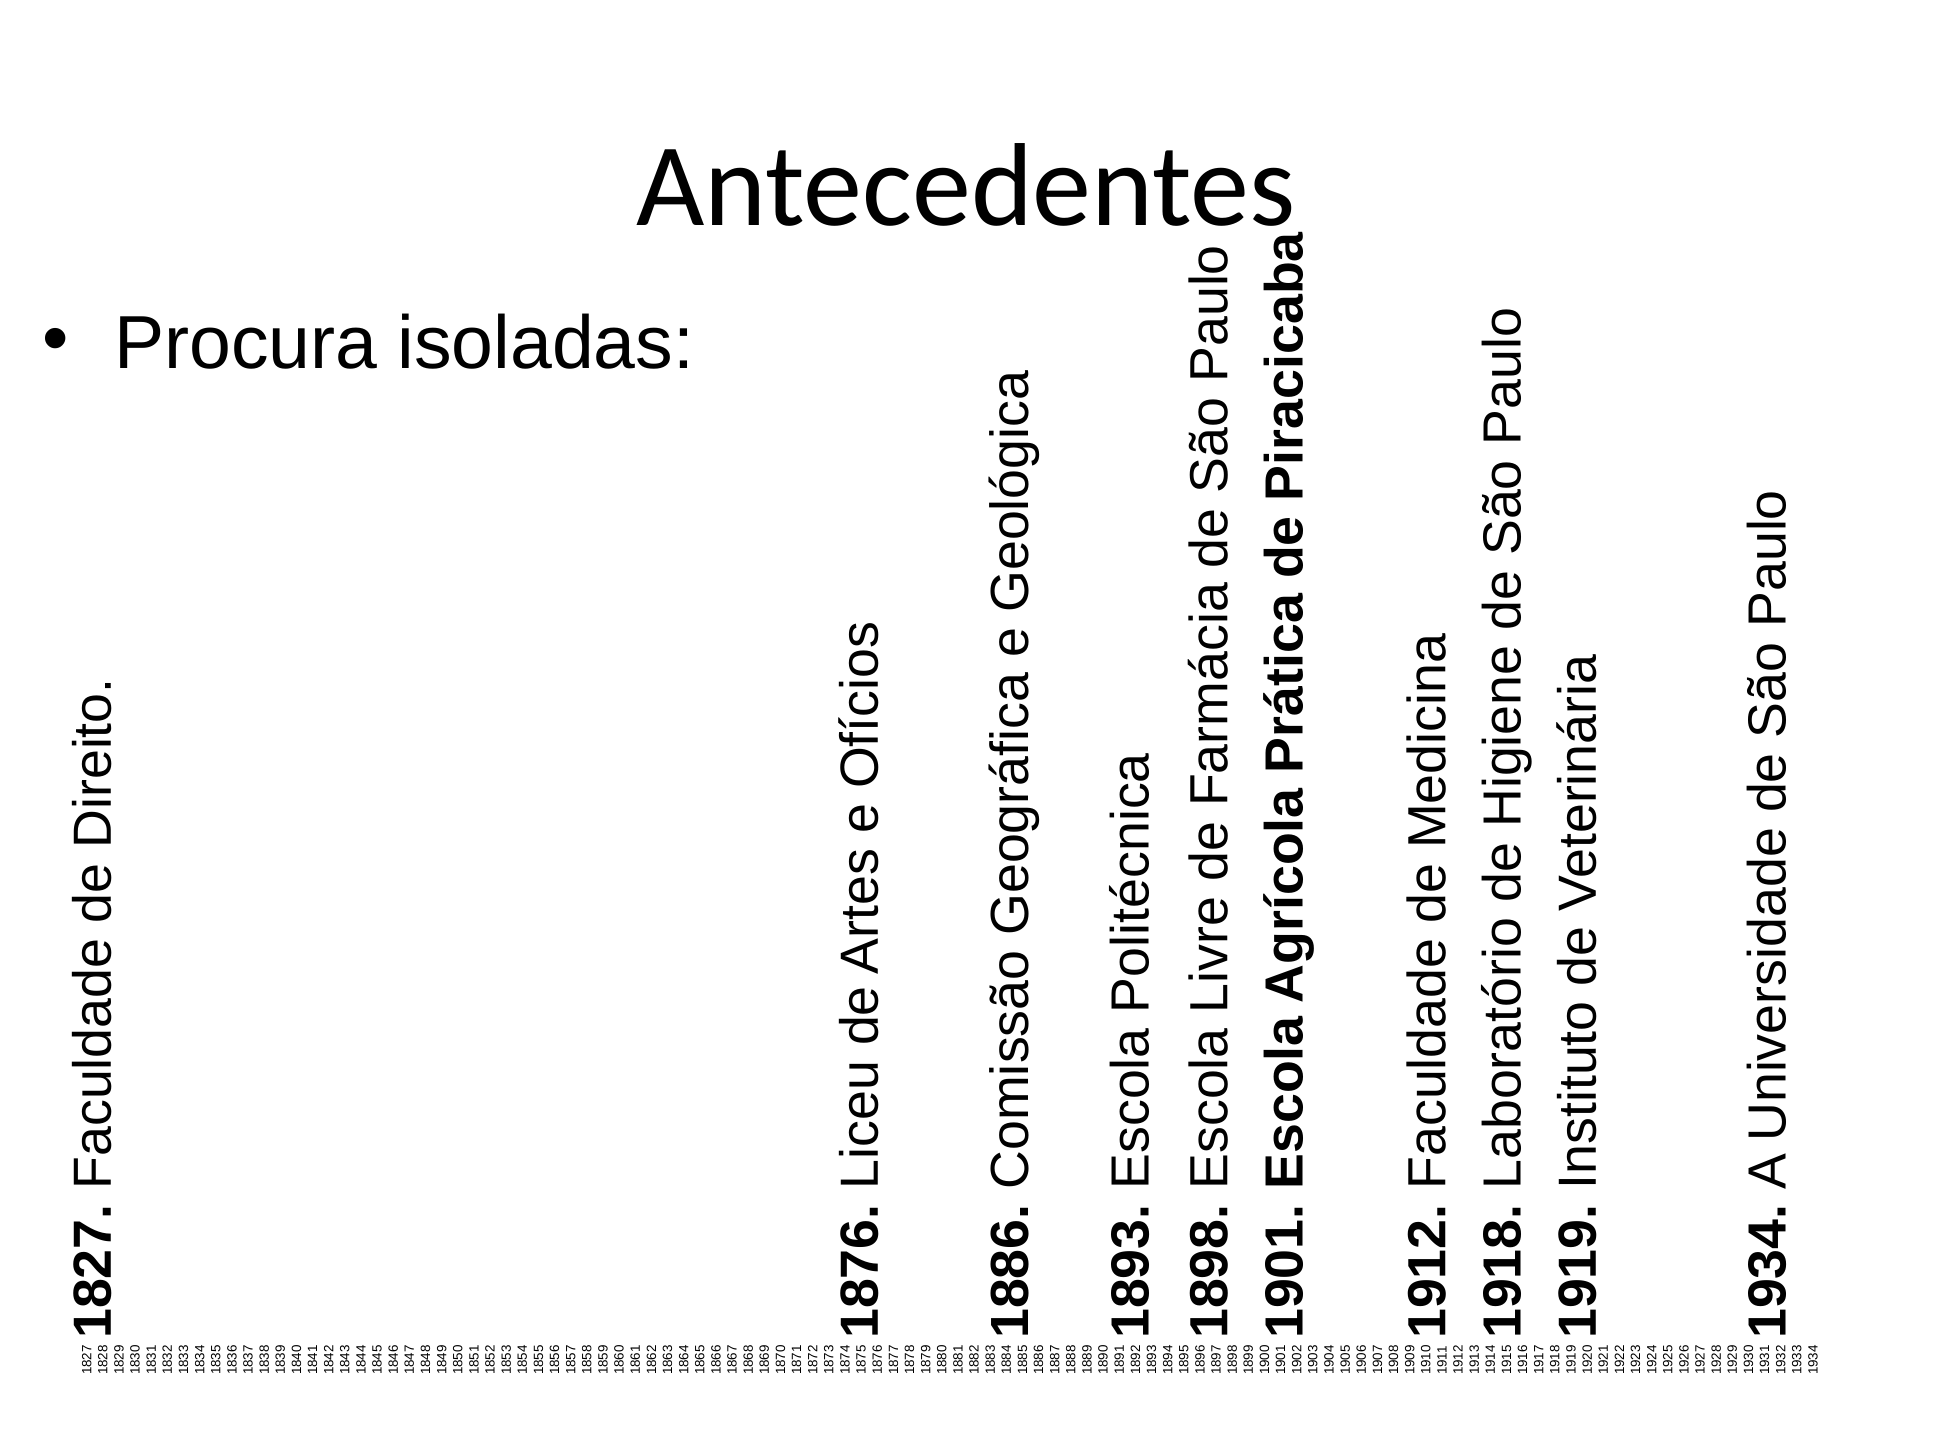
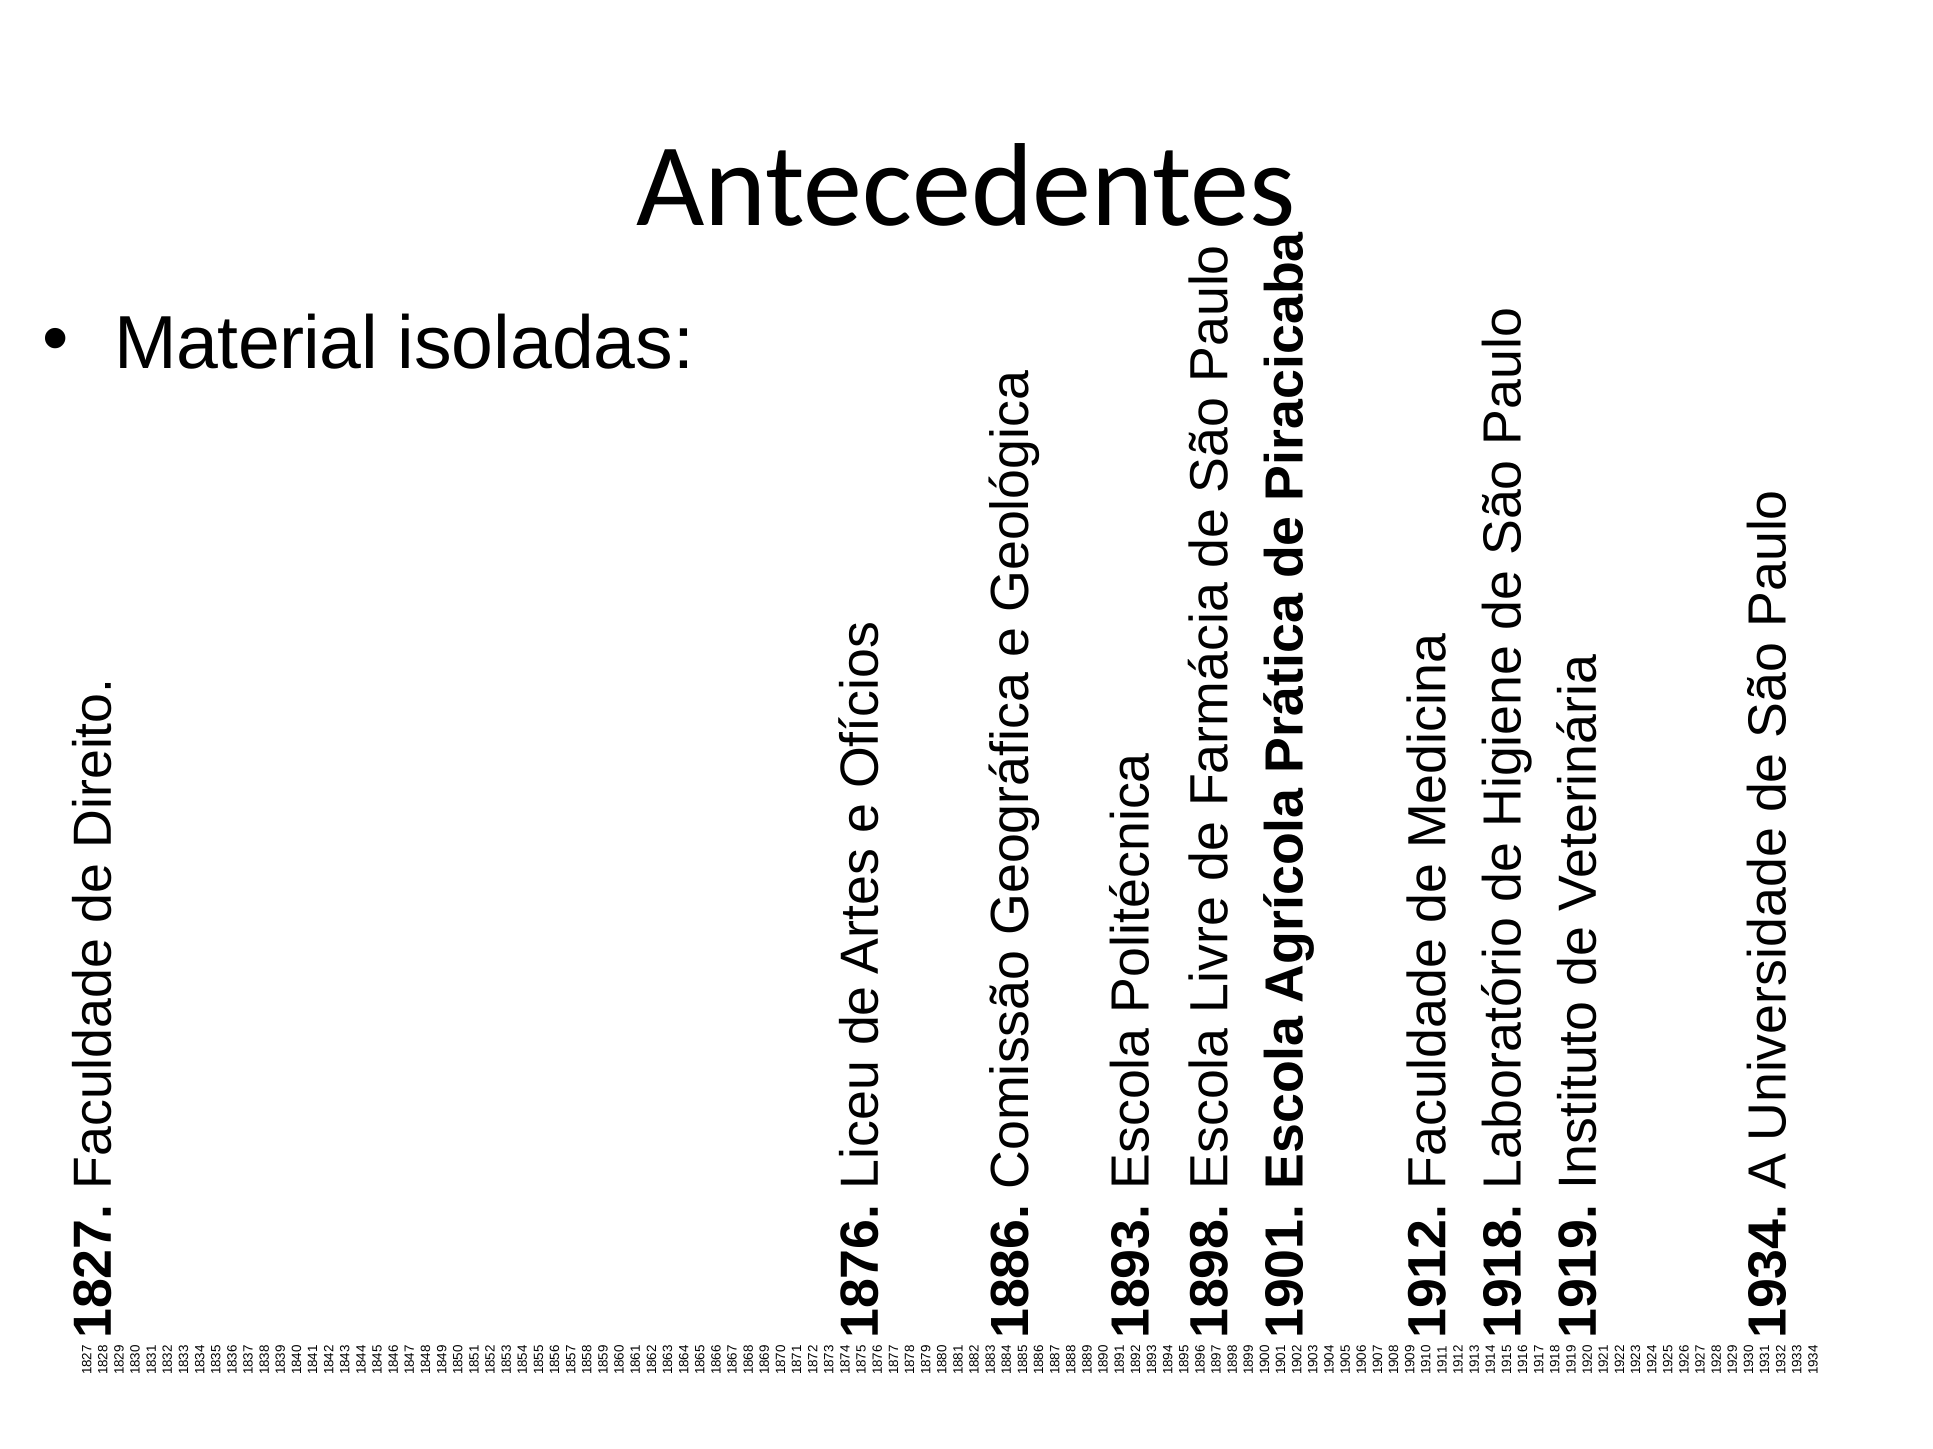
Procura: Procura -> Material (246, 343)
